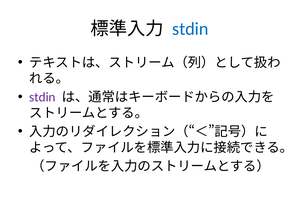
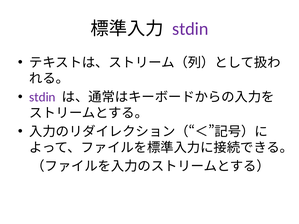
stdin colour: blue -> purple (190, 29)
